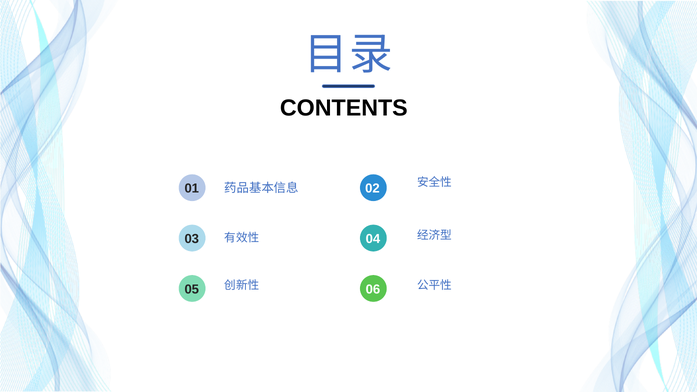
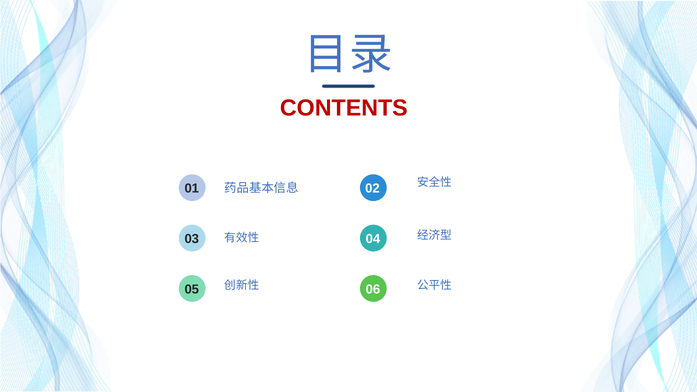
CONTENTS colour: black -> red (344, 108)
